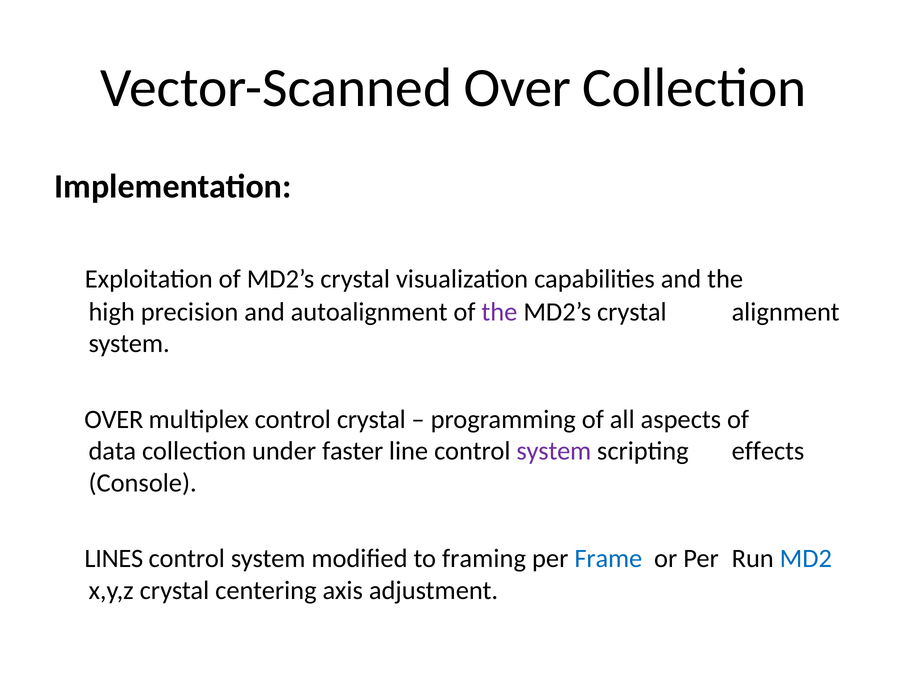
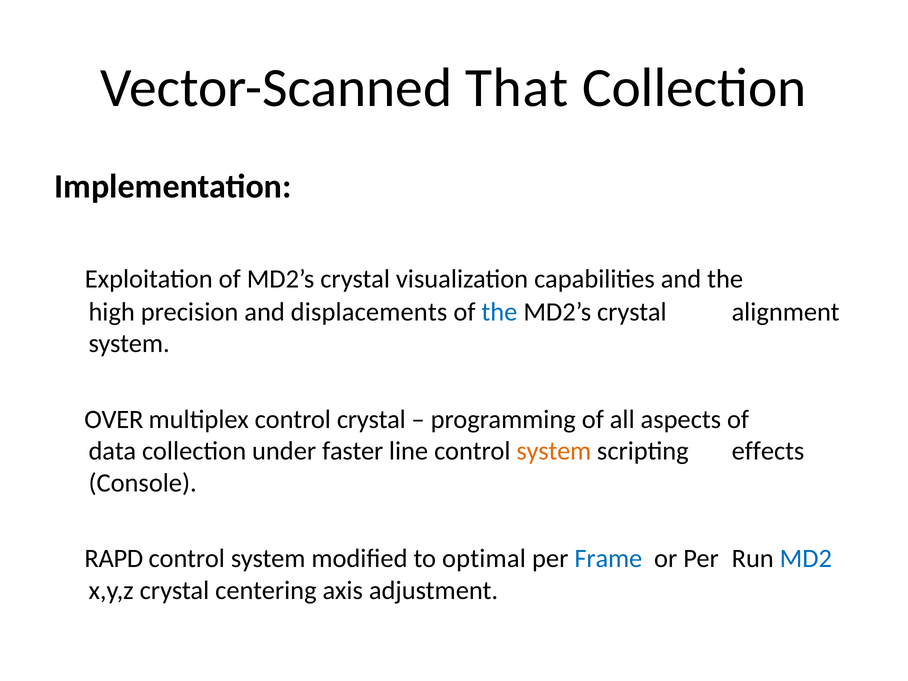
Vector-Scanned Over: Over -> That (517, 88)
autoalignment: autoalignment -> displacements (369, 312)
the colour: purple -> blue (499, 312)
system colour: purple -> orange (554, 451)
LINES: LINES -> RAPD (114, 559)
framing: framing -> optimal (484, 559)
